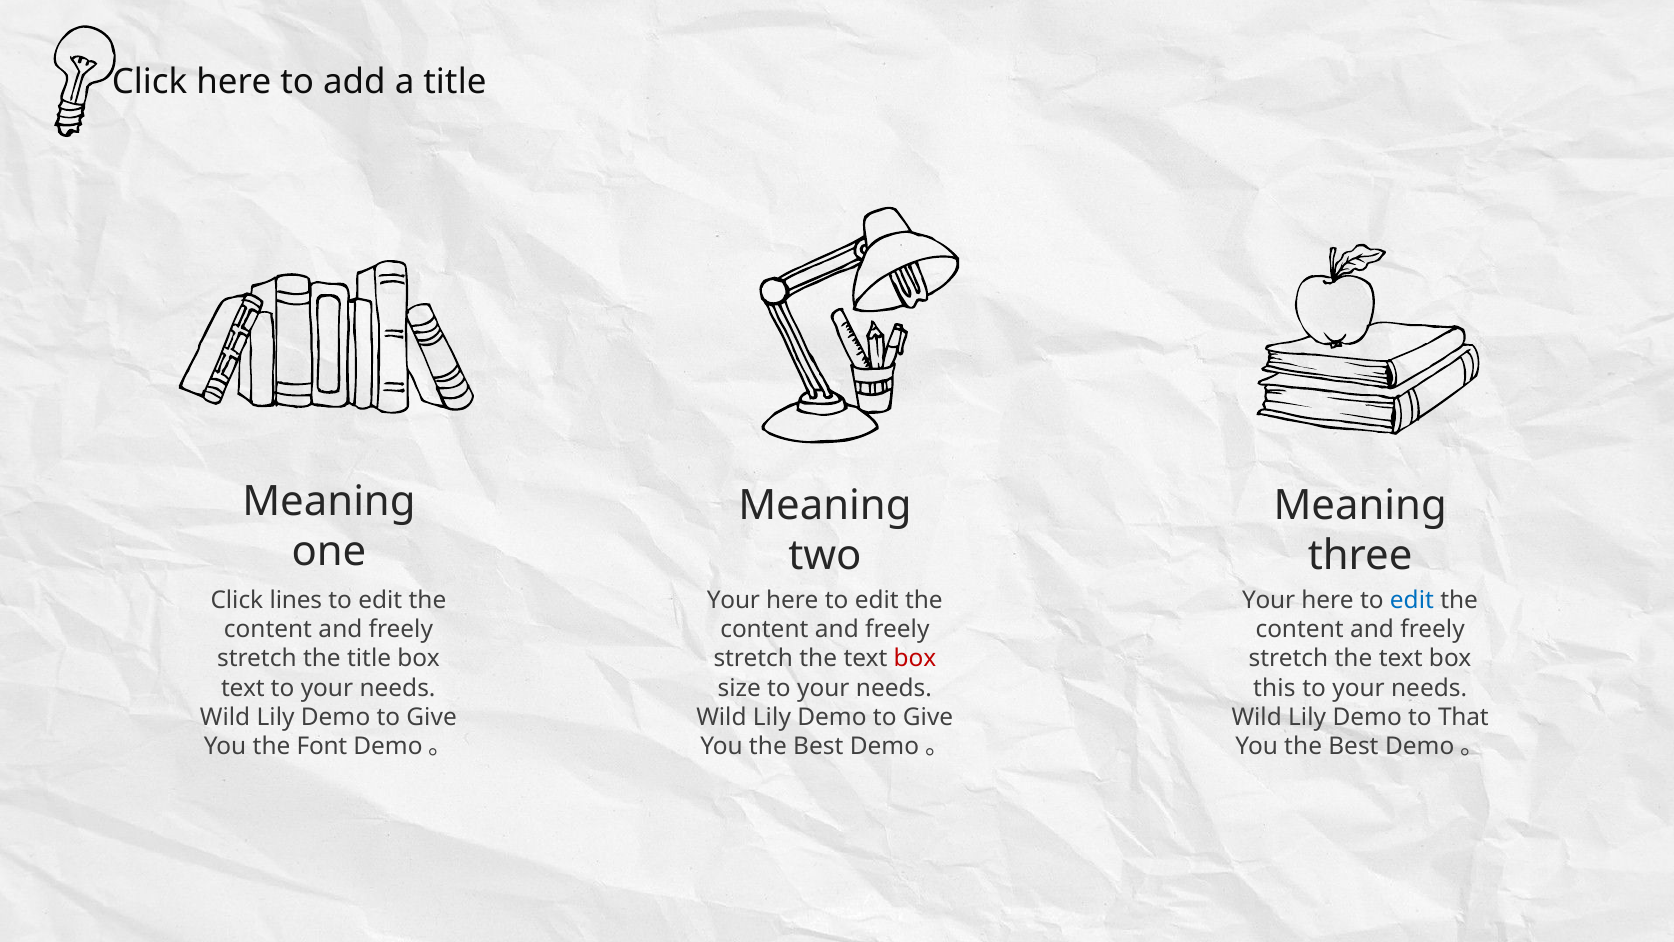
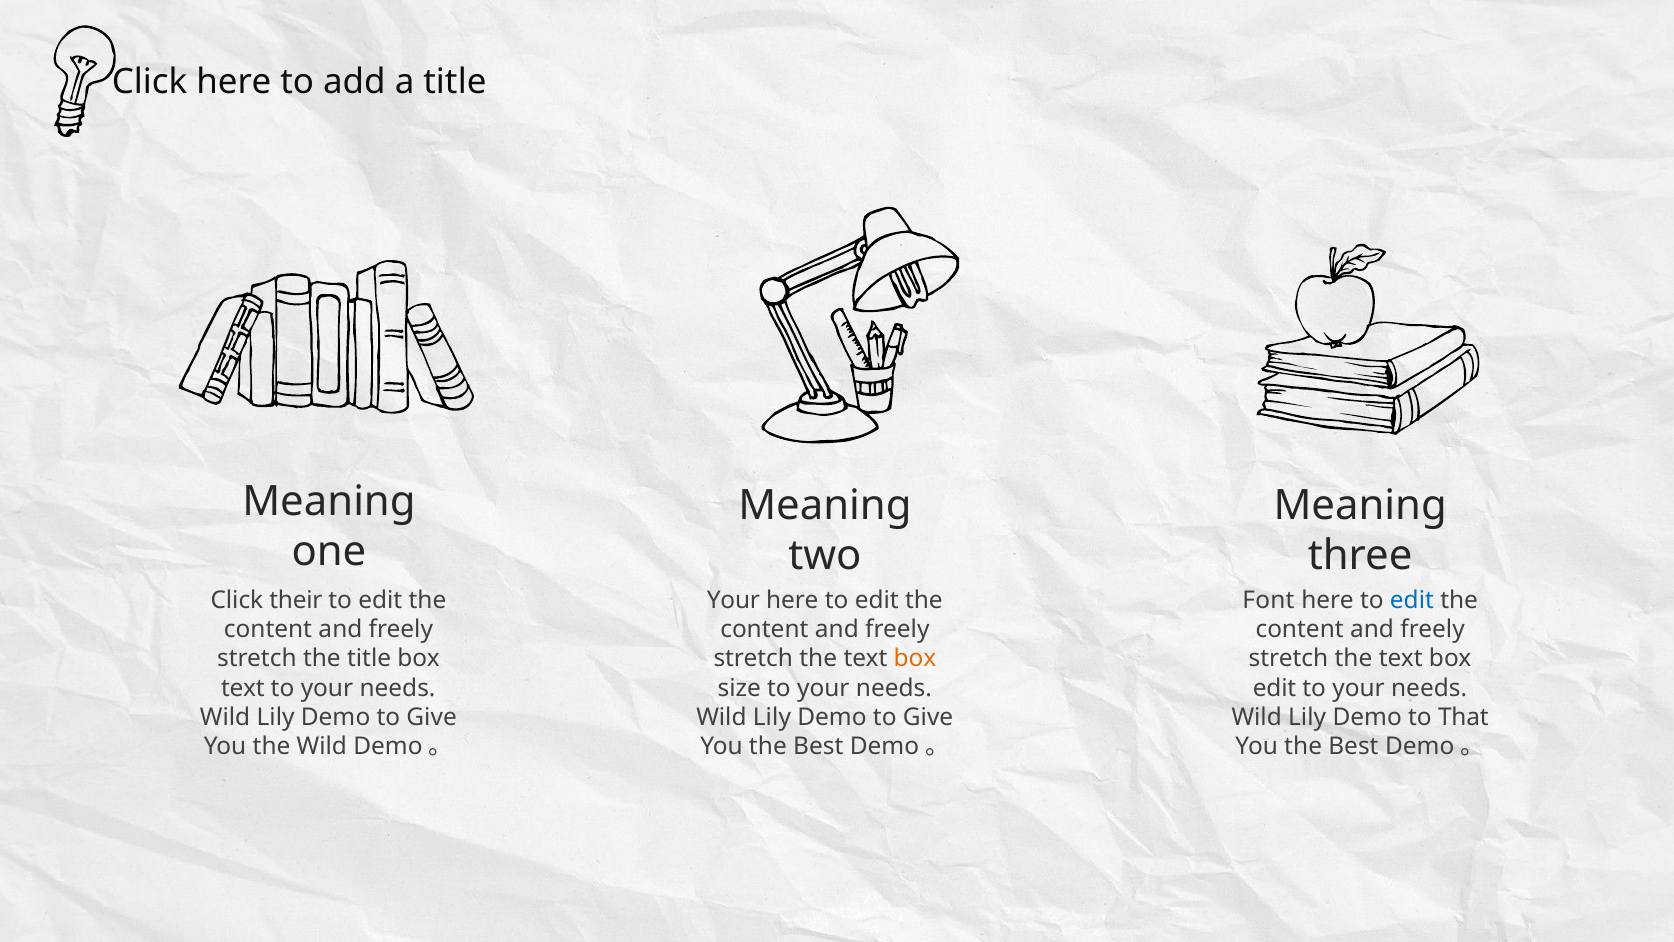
lines: lines -> their (296, 600)
Your: Your -> Font (1268, 600)
box colour: red -> orange (915, 659)
this: this -> edit (1275, 688)
the Font: Font -> Wild (322, 747)
